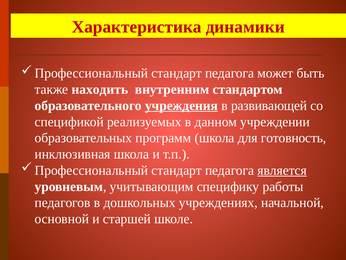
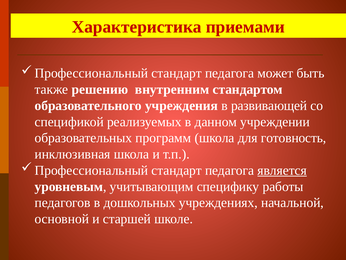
динамики: динамики -> приемами (245, 27)
находить: находить -> решению (100, 89)
учреждения underline: present -> none (182, 105)
